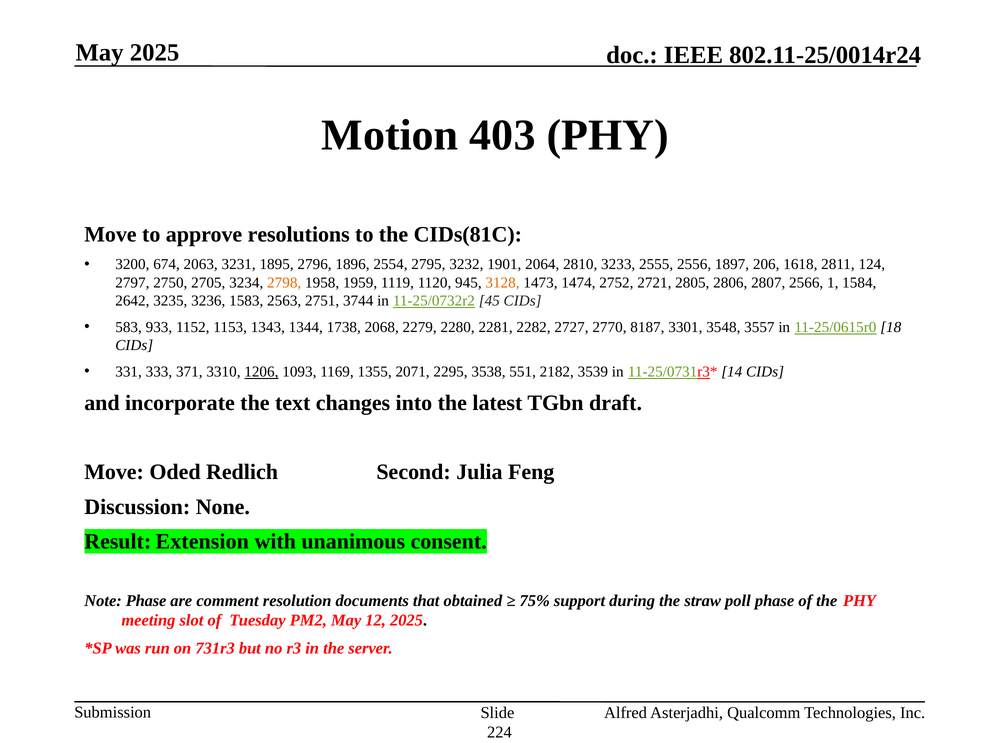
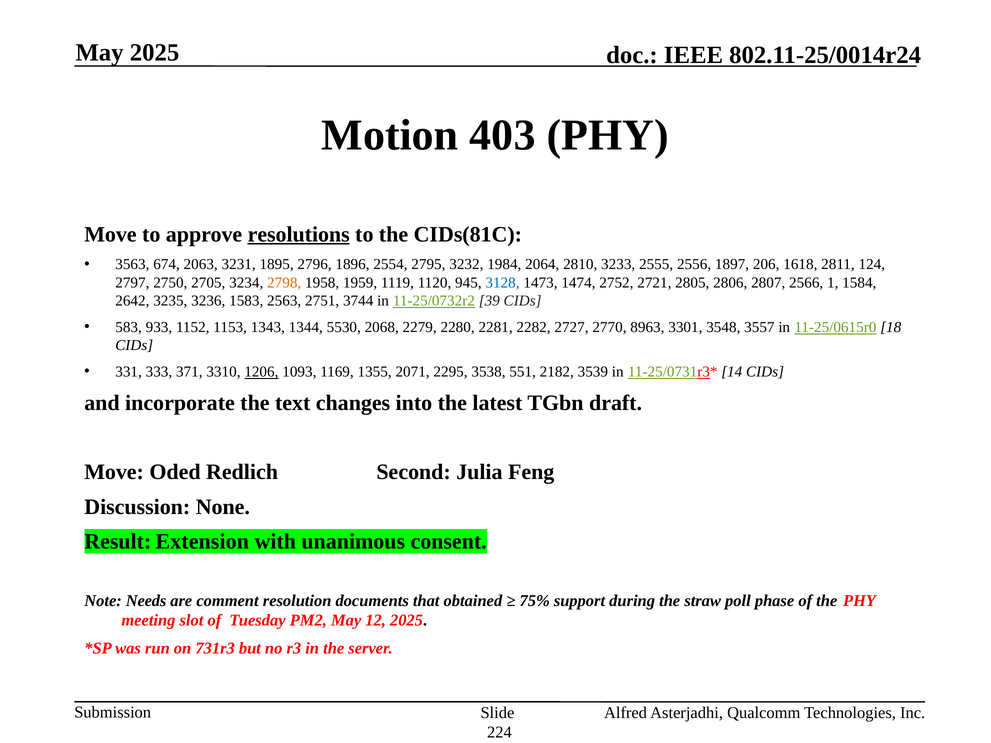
resolutions underline: none -> present (299, 234)
3200: 3200 -> 3563 (132, 265)
1901: 1901 -> 1984 (504, 265)
3128 colour: orange -> blue (503, 283)
45: 45 -> 39 (489, 301)
1738: 1738 -> 5530 (344, 327)
8187: 8187 -> 8963 (647, 327)
Note Phase: Phase -> Needs (146, 601)
